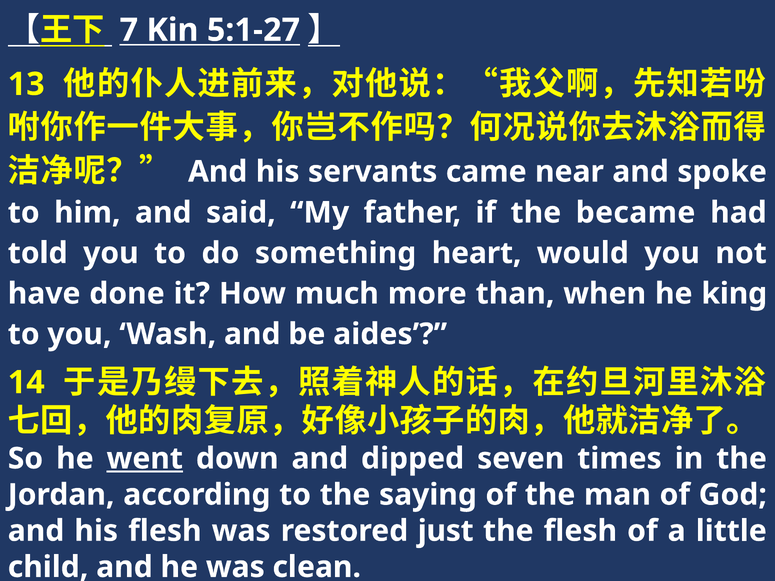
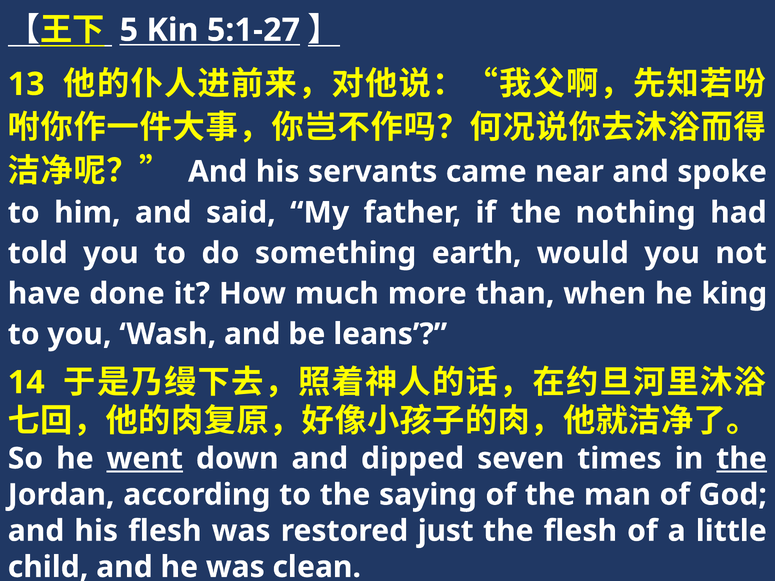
7: 7 -> 5 (129, 30)
became: became -> nothing (636, 213)
heart: heart -> earth (477, 253)
aides: aides -> leans (390, 334)
the underline: none -> present (742, 459)
